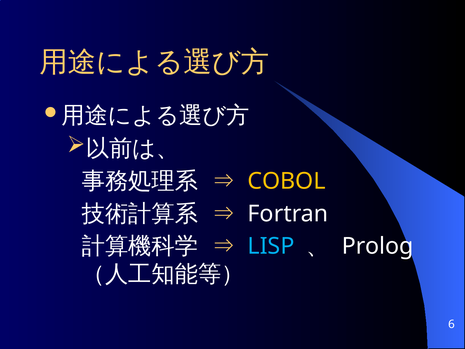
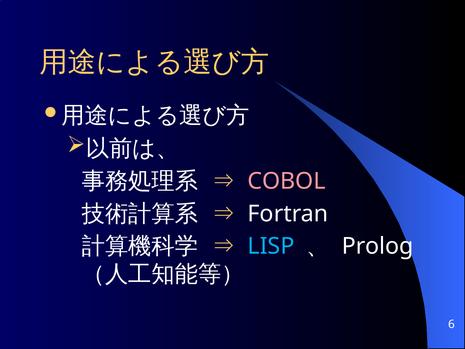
COBOL colour: yellow -> pink (287, 181)
